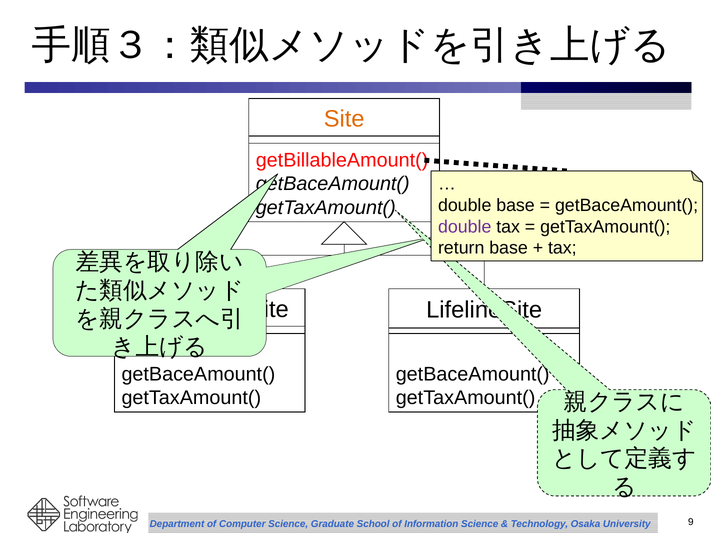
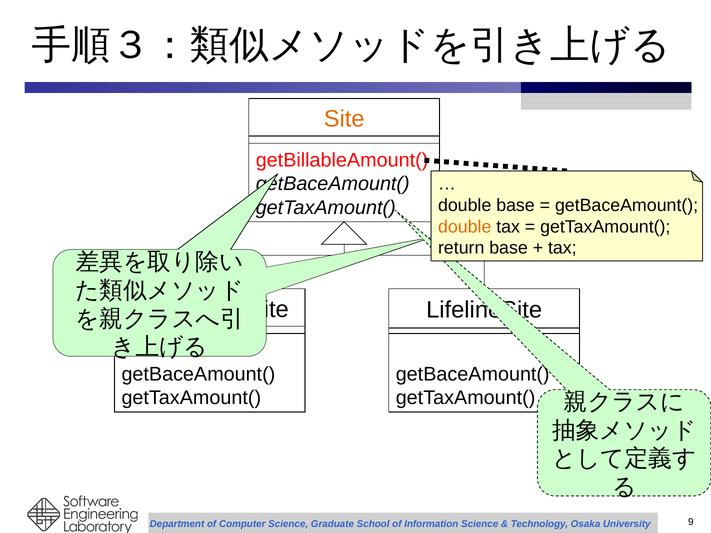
double colour: purple -> orange (465, 227)
